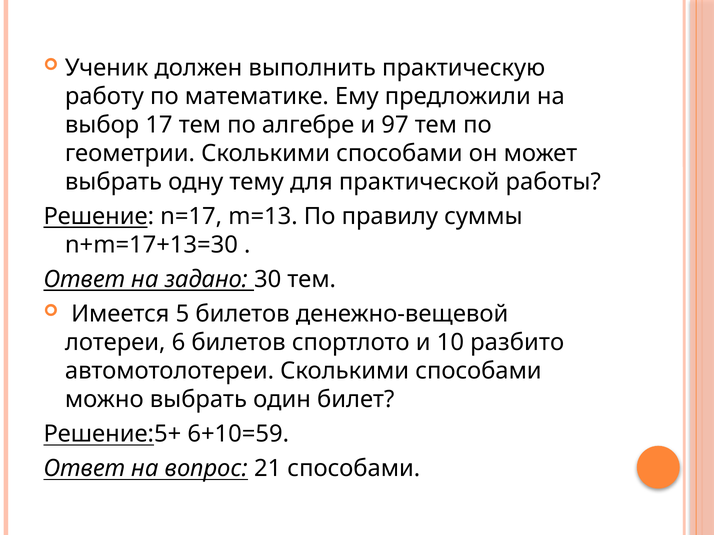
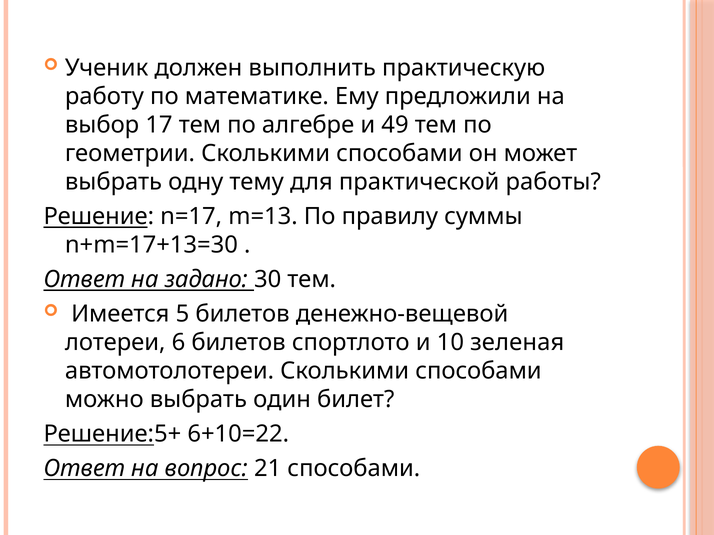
97: 97 -> 49 (395, 125)
разбито: разбито -> зеленая (517, 343)
6+10=59: 6+10=59 -> 6+10=22 (238, 434)
